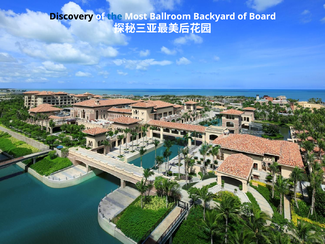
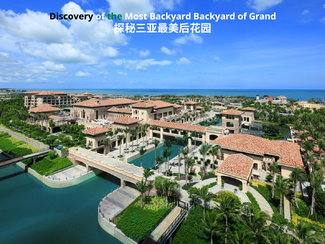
the colour: blue -> green (115, 16)
Most Ballroom: Ballroom -> Backyard (170, 16)
Board: Board -> Grand (263, 16)
